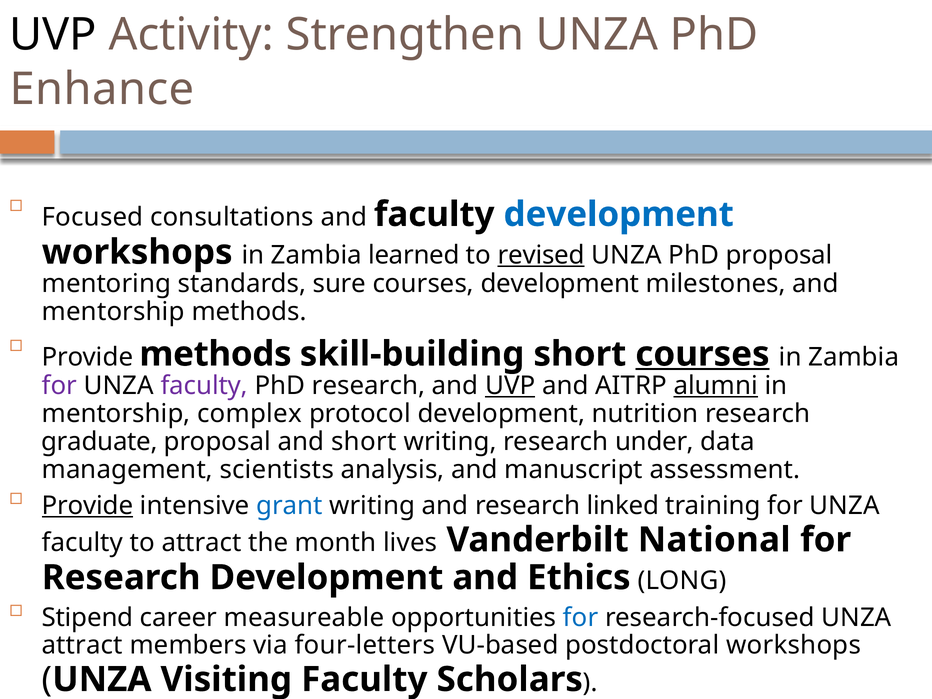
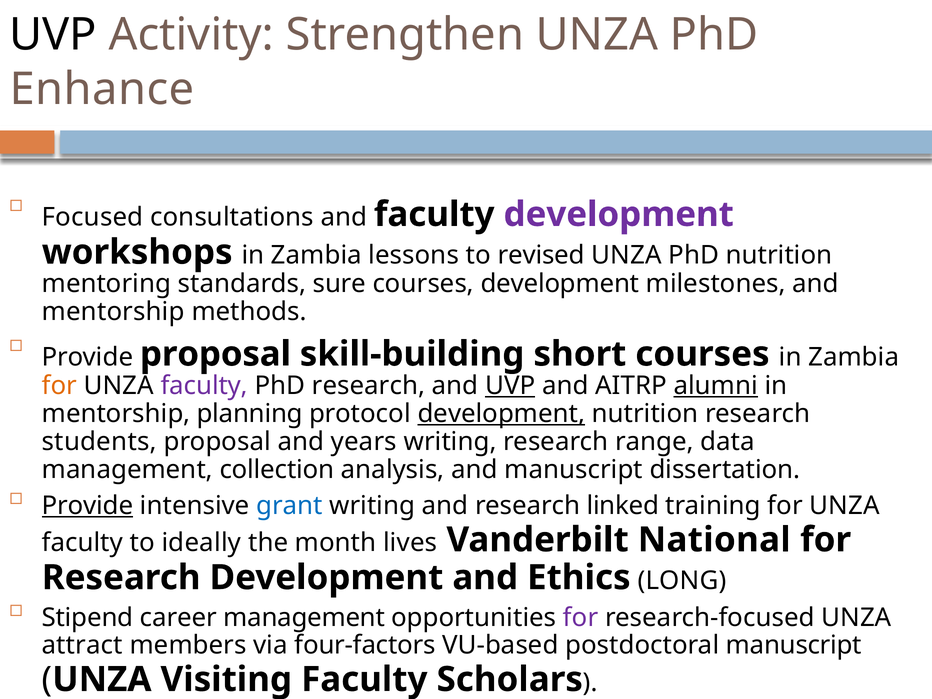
development colour: blue -> purple (619, 214)
learned: learned -> lessons (414, 255)
revised underline: present -> none (541, 255)
PhD proposal: proposal -> nutrition (779, 255)
Provide methods: methods -> proposal (215, 354)
courses underline: present -> none (702, 354)
for colour: purple -> orange (59, 386)
complex: complex -> planning (250, 414)
development underline: none -> present (501, 414)
graduate: graduate -> students (99, 442)
and short: short -> years (364, 442)
under: under -> range (654, 442)
scientists: scientists -> collection (277, 470)
assessment: assessment -> dissertation (725, 470)
to attract: attract -> ideally (201, 543)
career measureable: measureable -> management (304, 617)
for colour: blue -> purple (581, 617)
four-letters: four-letters -> four-factors (365, 645)
postdoctoral workshops: workshops -> manuscript (794, 645)
